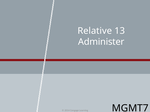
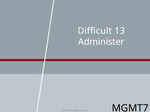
Relative: Relative -> Difficult (95, 31)
